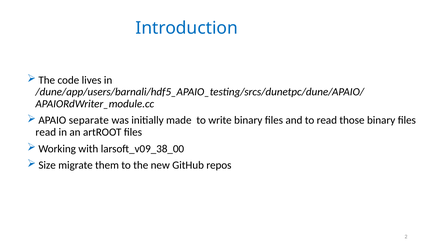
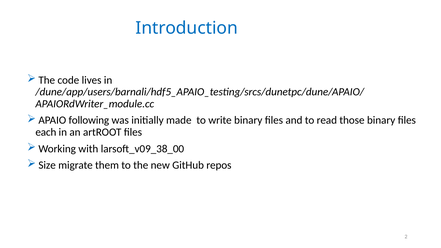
separate: separate -> following (89, 120)
read: read -> each (46, 132)
